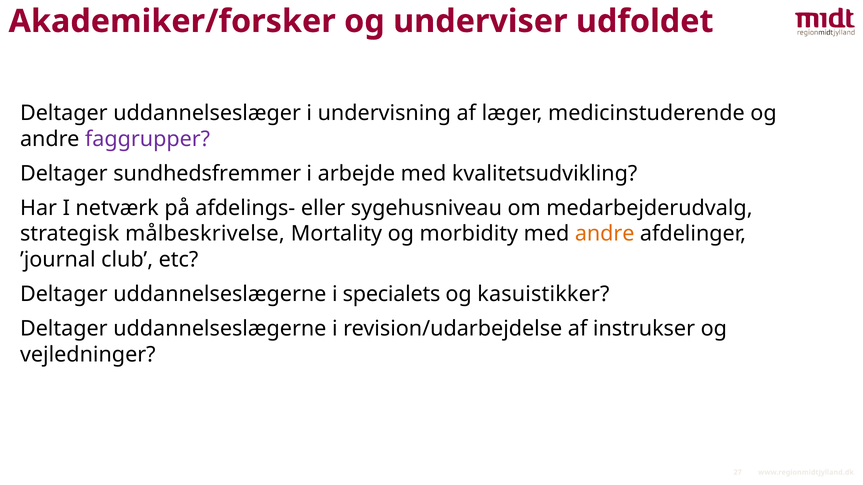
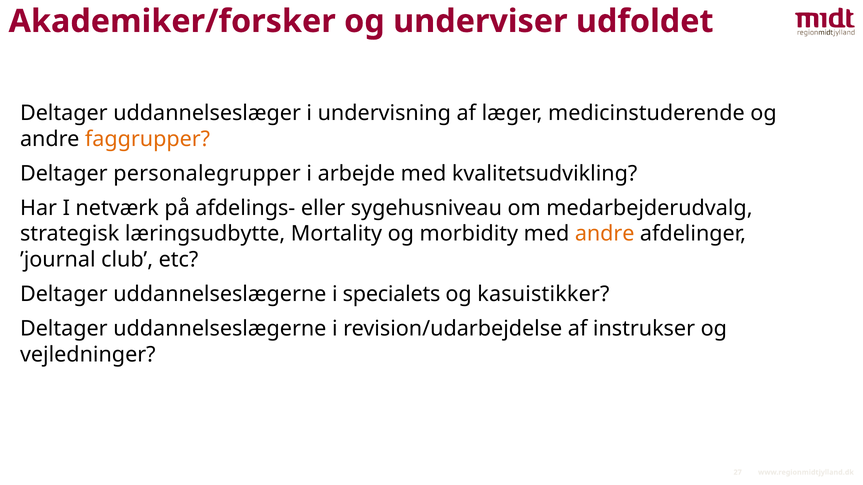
faggrupper colour: purple -> orange (148, 139)
sundhedsfremmer: sundhedsfremmer -> personalegrupper (207, 174)
målbeskrivelse: målbeskrivelse -> læringsudbytte (205, 234)
